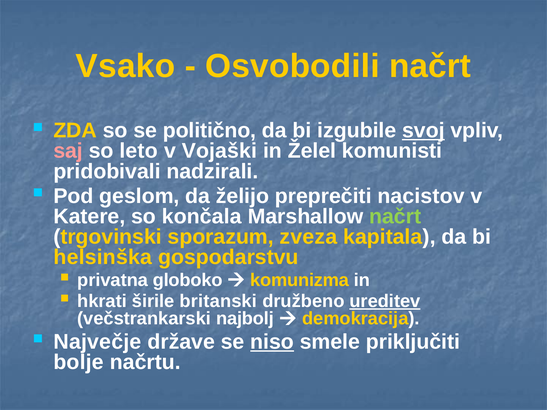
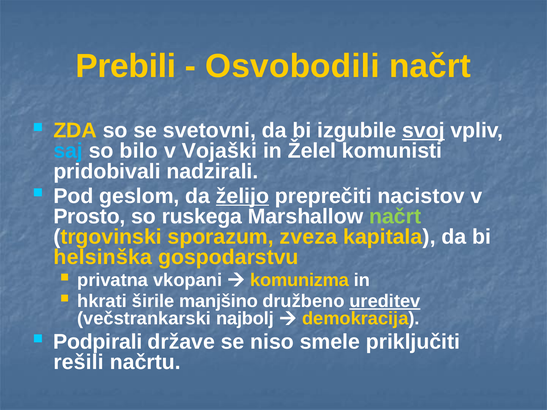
Vsako: Vsako -> Prebili (126, 66)
politično: politično -> svetovni (209, 131)
saj colour: pink -> light blue (68, 151)
leto: leto -> bilo (139, 151)
želijo underline: none -> present (242, 196)
Katere: Katere -> Prosto (89, 217)
končala: končala -> ruskega (202, 217)
globoko: globoko -> vkopani (188, 280)
britanski: britanski -> manjšino (219, 301)
Največje: Največje -> Podpirali (98, 342)
niso underline: present -> none (272, 342)
bolje: bolje -> rešili (79, 362)
